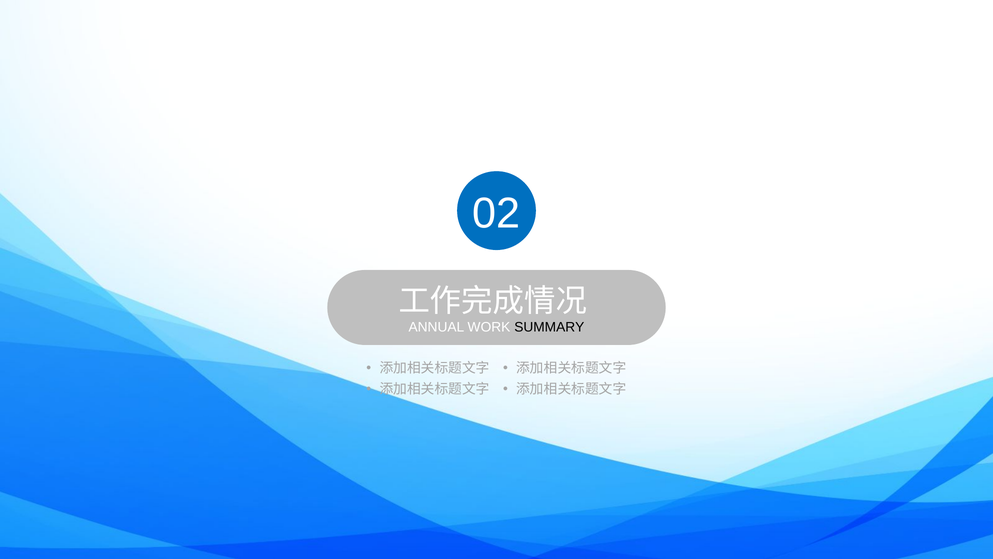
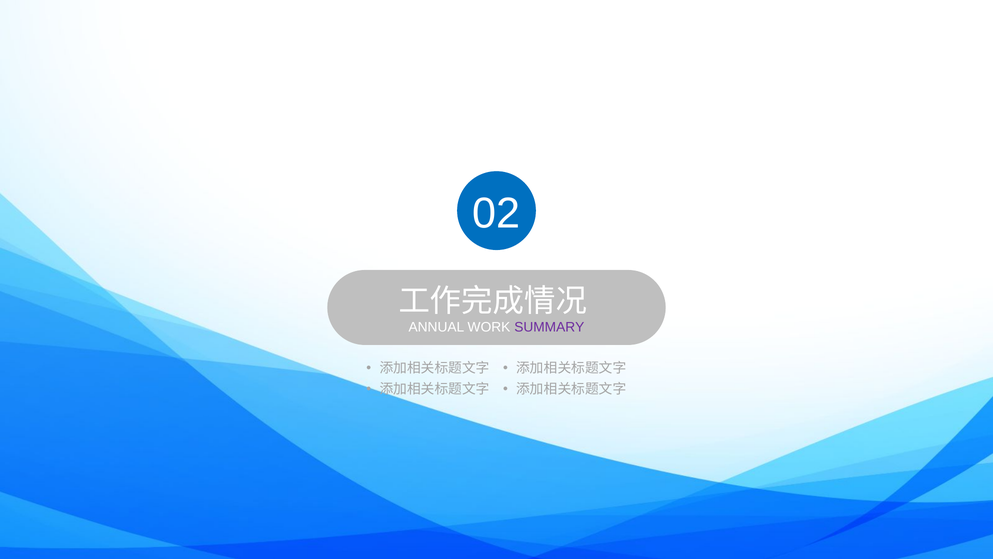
SUMMARY colour: black -> purple (549, 327)
